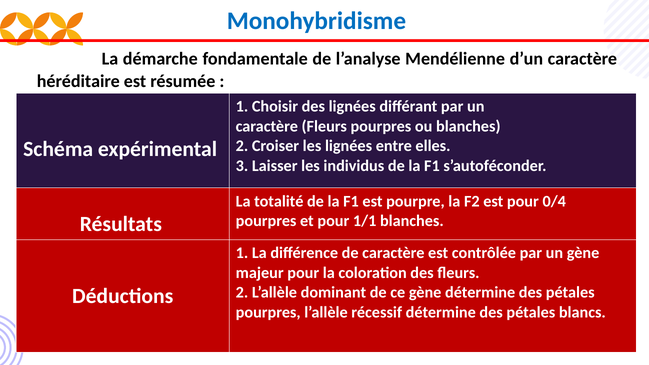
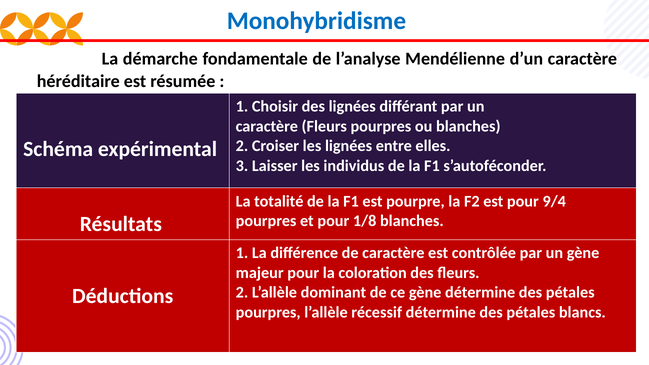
0/4: 0/4 -> 9/4 (554, 201)
1/1: 1/1 -> 1/8 (365, 221)
